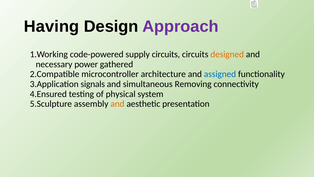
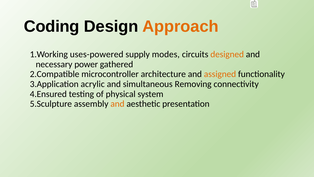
Having: Having -> Coding (52, 26)
Approach colour: purple -> orange (180, 26)
code-powered: code-powered -> uses-powered (97, 54)
supply circuits: circuits -> modes (166, 54)
assigned colour: blue -> orange (220, 74)
signals: signals -> acrylic (93, 84)
